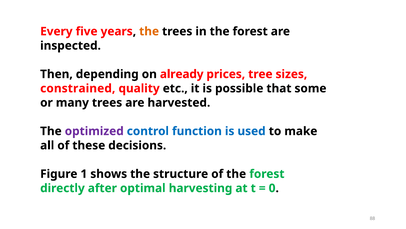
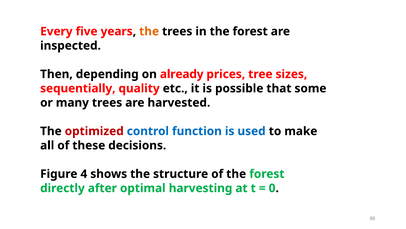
constrained: constrained -> sequentially (78, 88)
optimized colour: purple -> red (94, 131)
1: 1 -> 4 (84, 174)
